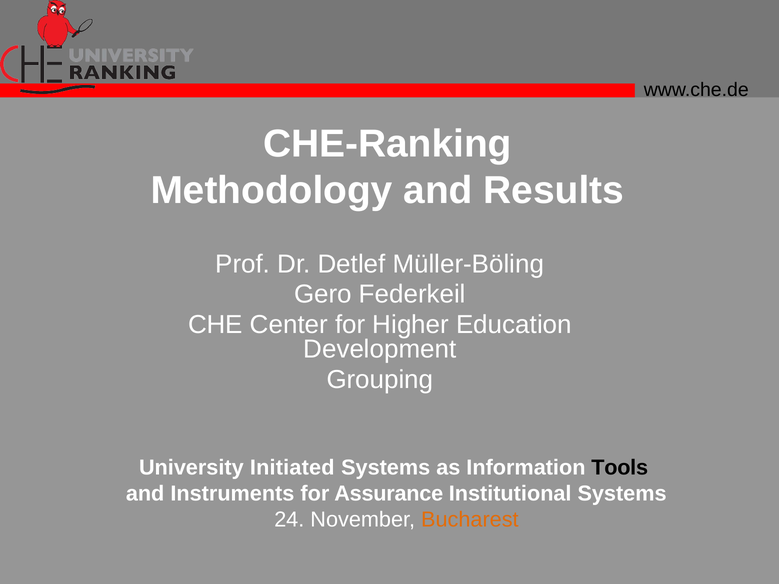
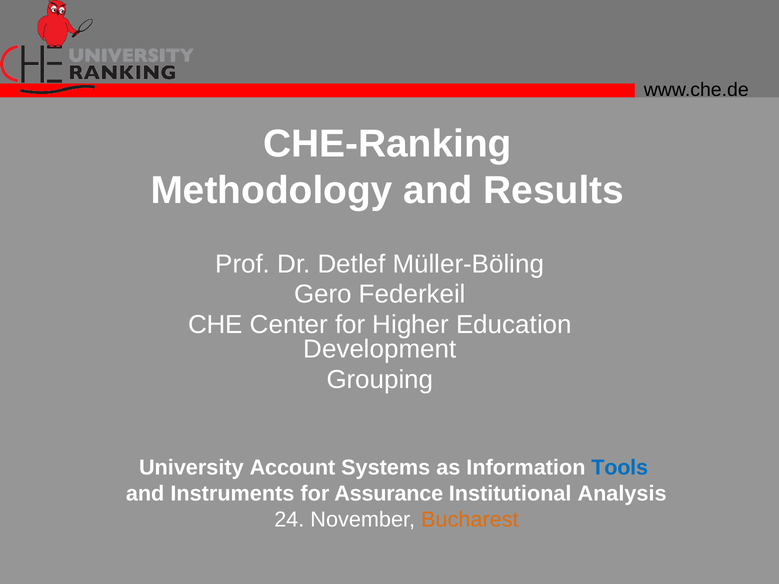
Initiated: Initiated -> Account (292, 468)
Tools colour: black -> blue (620, 468)
Institutional Systems: Systems -> Analysis (622, 494)
